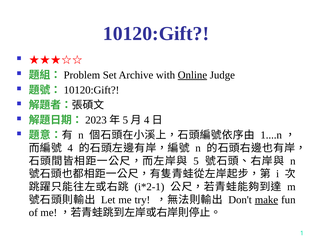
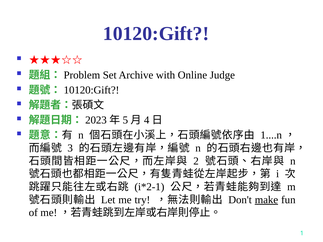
Online underline: present -> none (192, 75)
4: 4 -> 3 (70, 148)
5: 5 -> 2 (196, 161)
